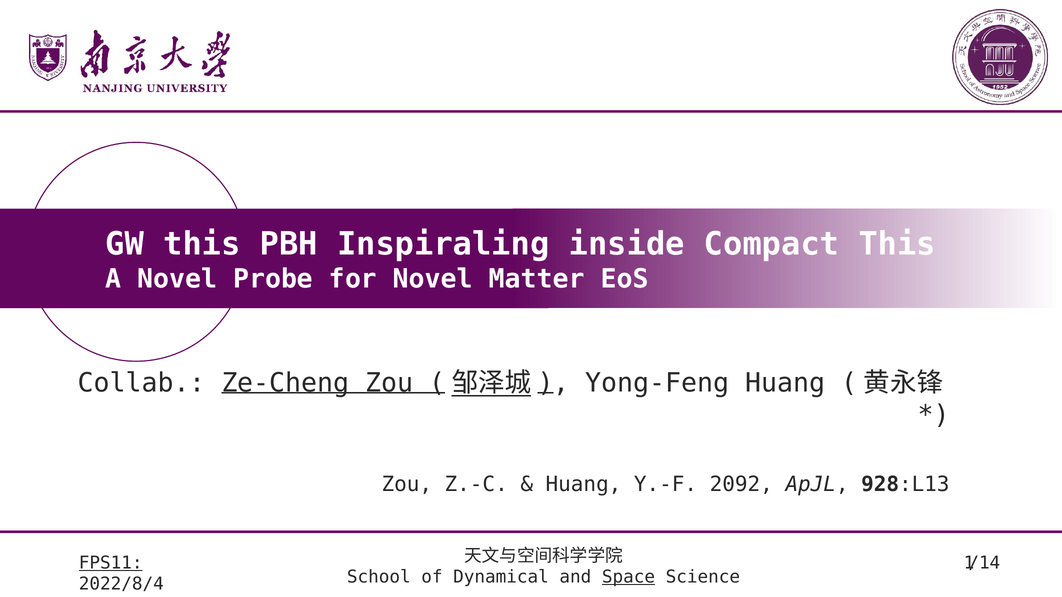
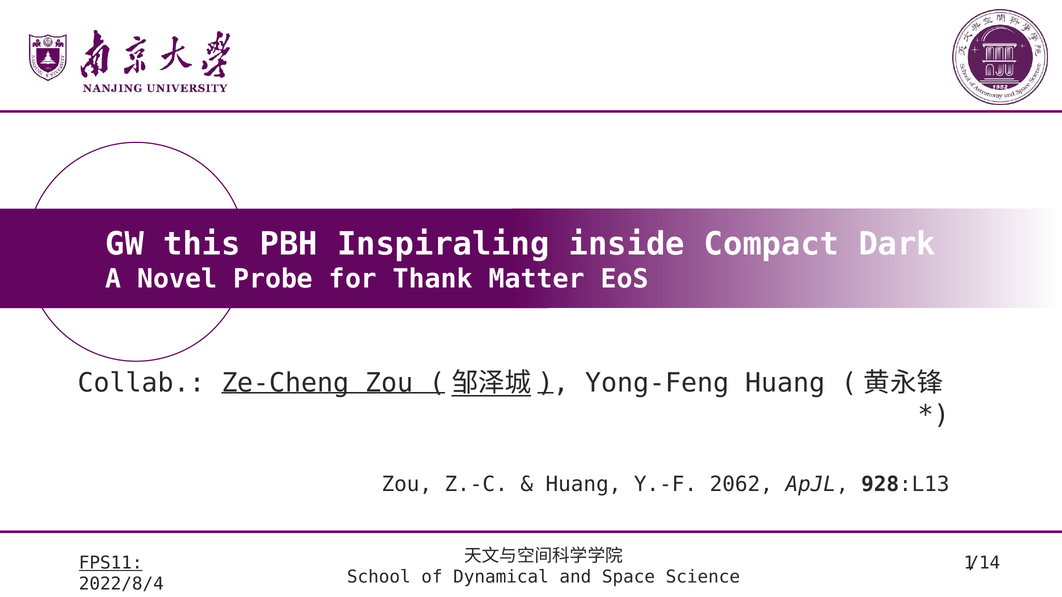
Compact This: This -> Dark (897, 244)
for Novel: Novel -> Thank (433, 279)
2092: 2092 -> 2062 (741, 485)
Space underline: present -> none (629, 577)
